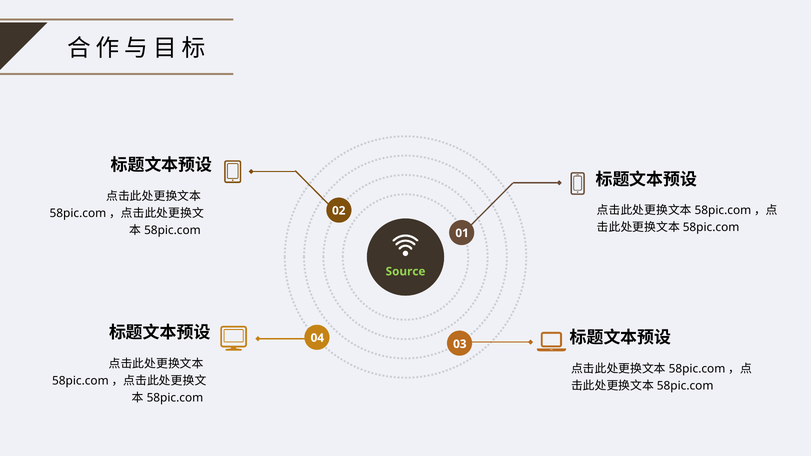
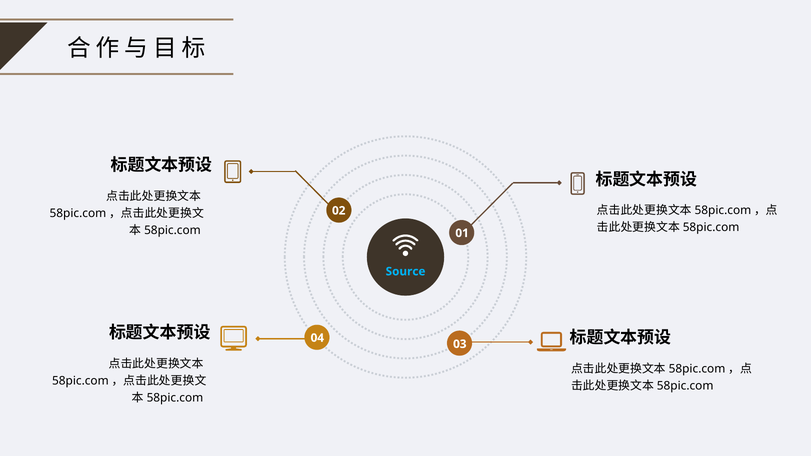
Source colour: light green -> light blue (406, 272)
